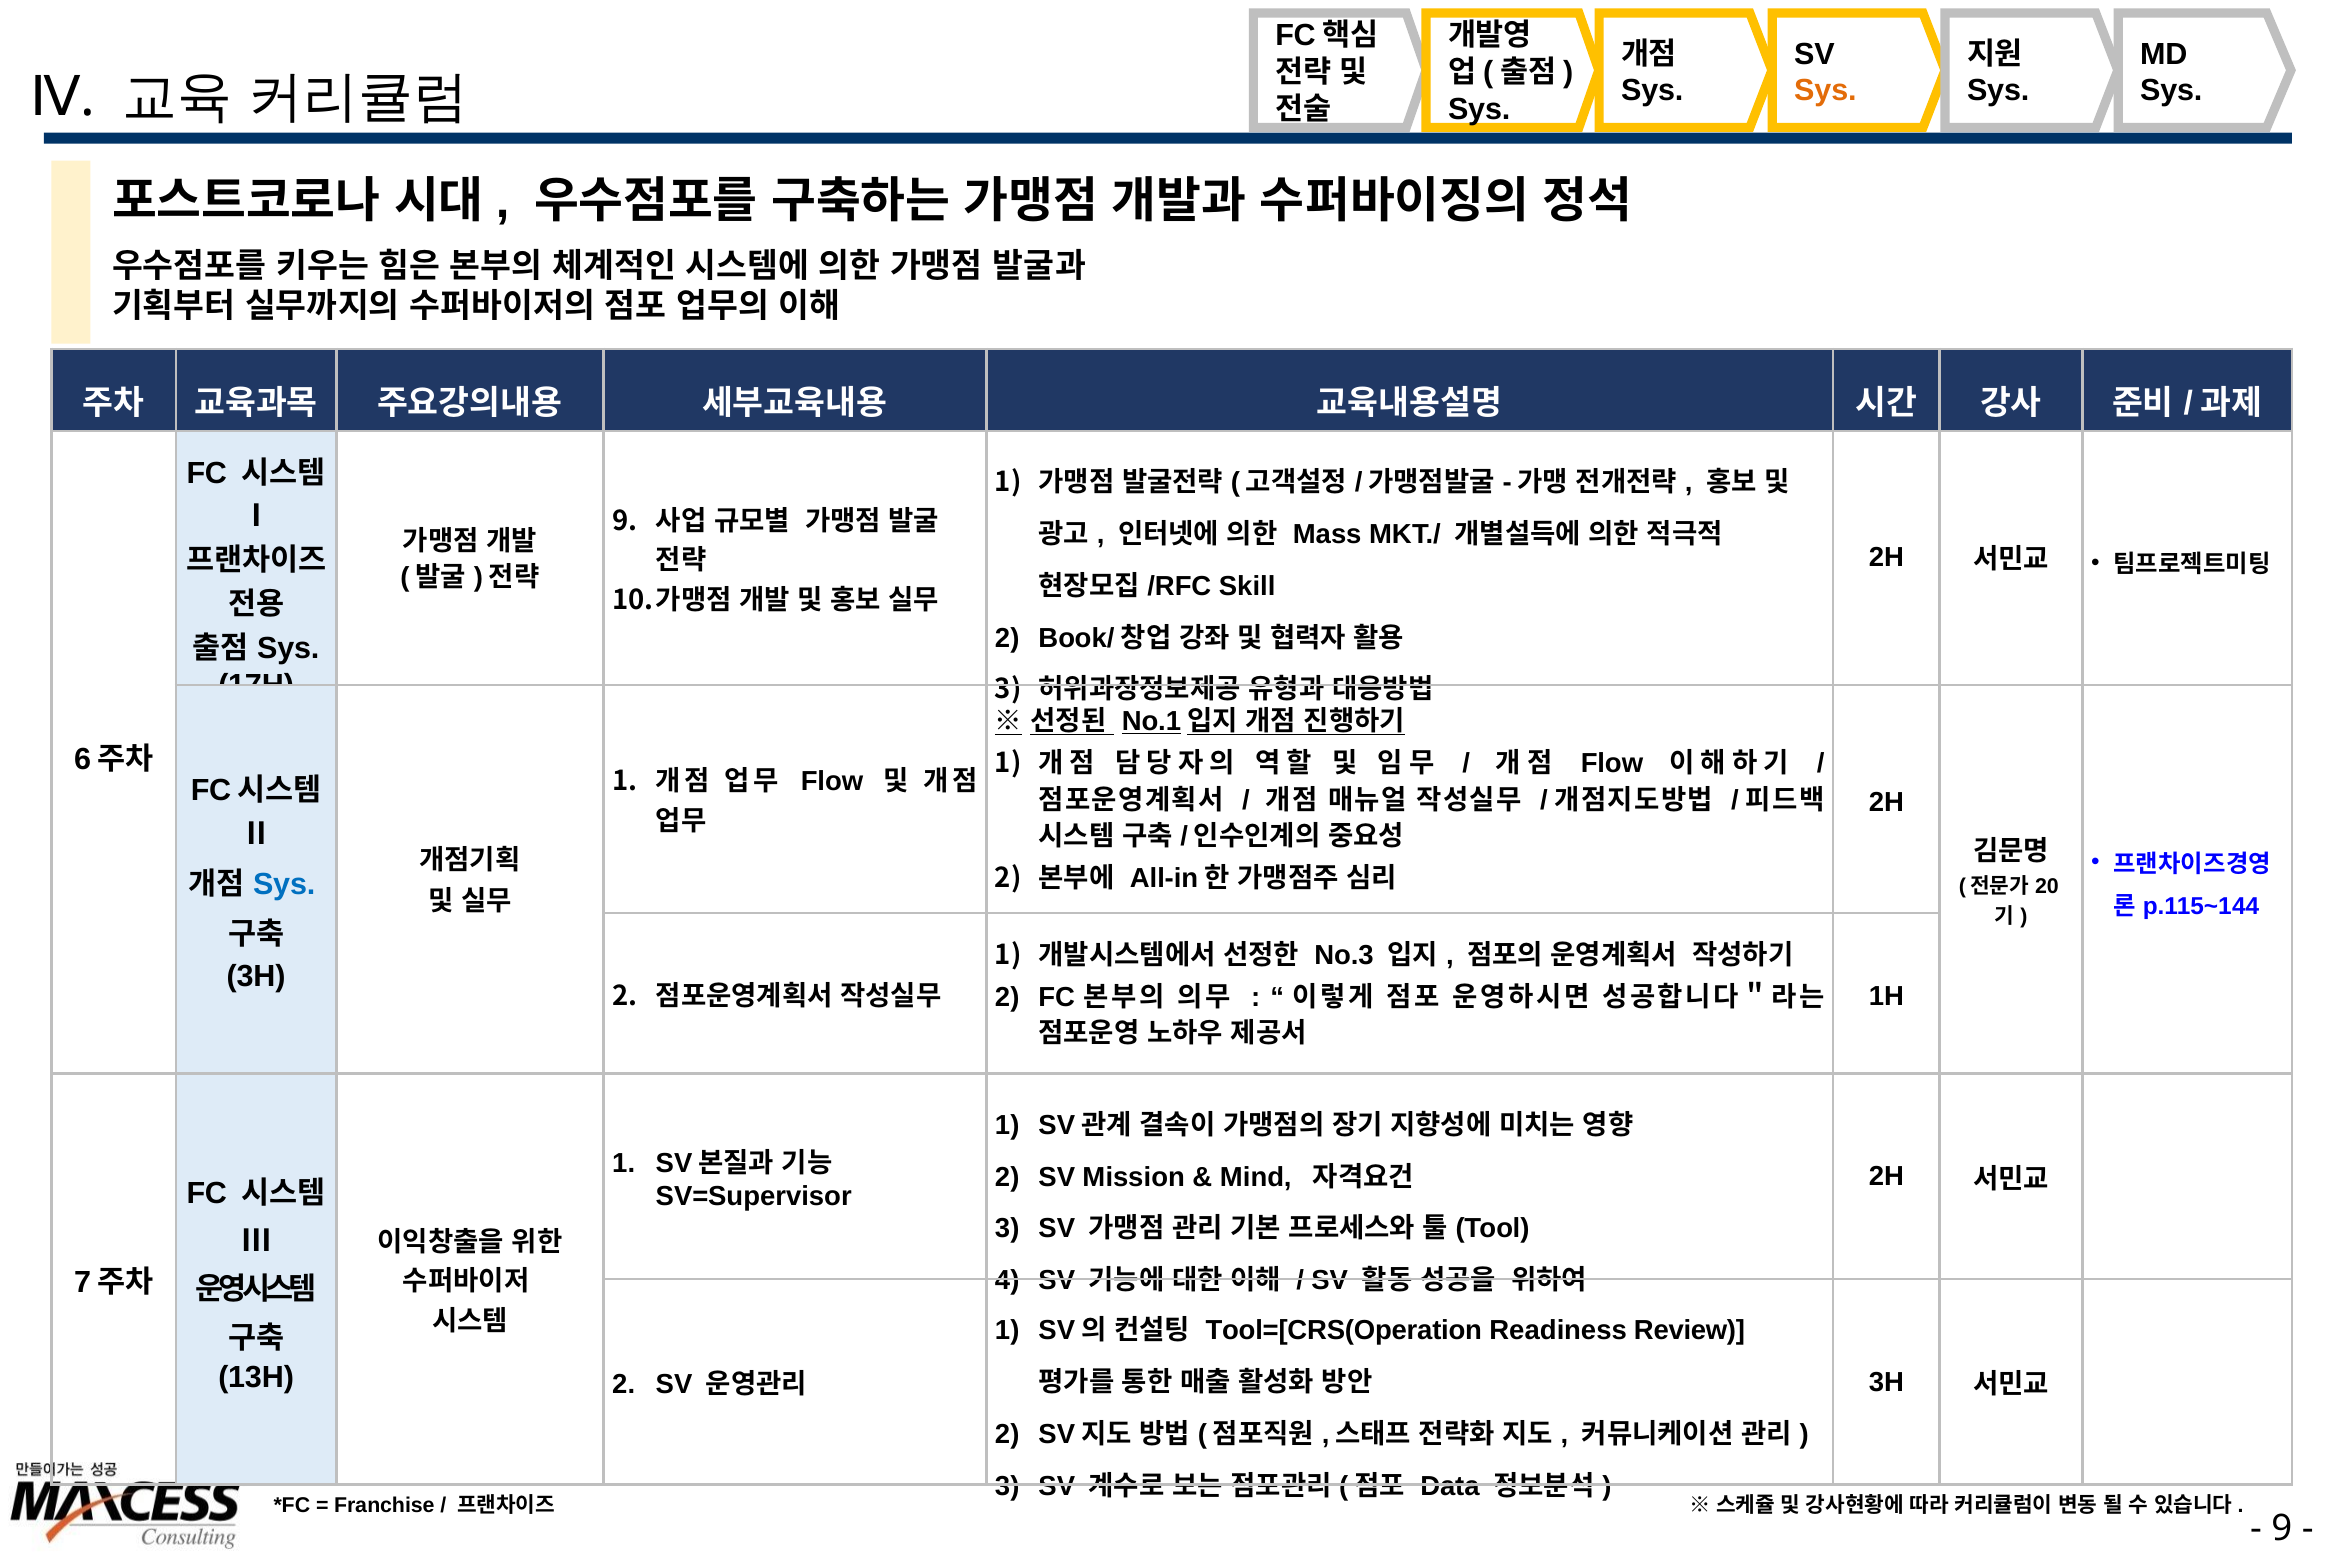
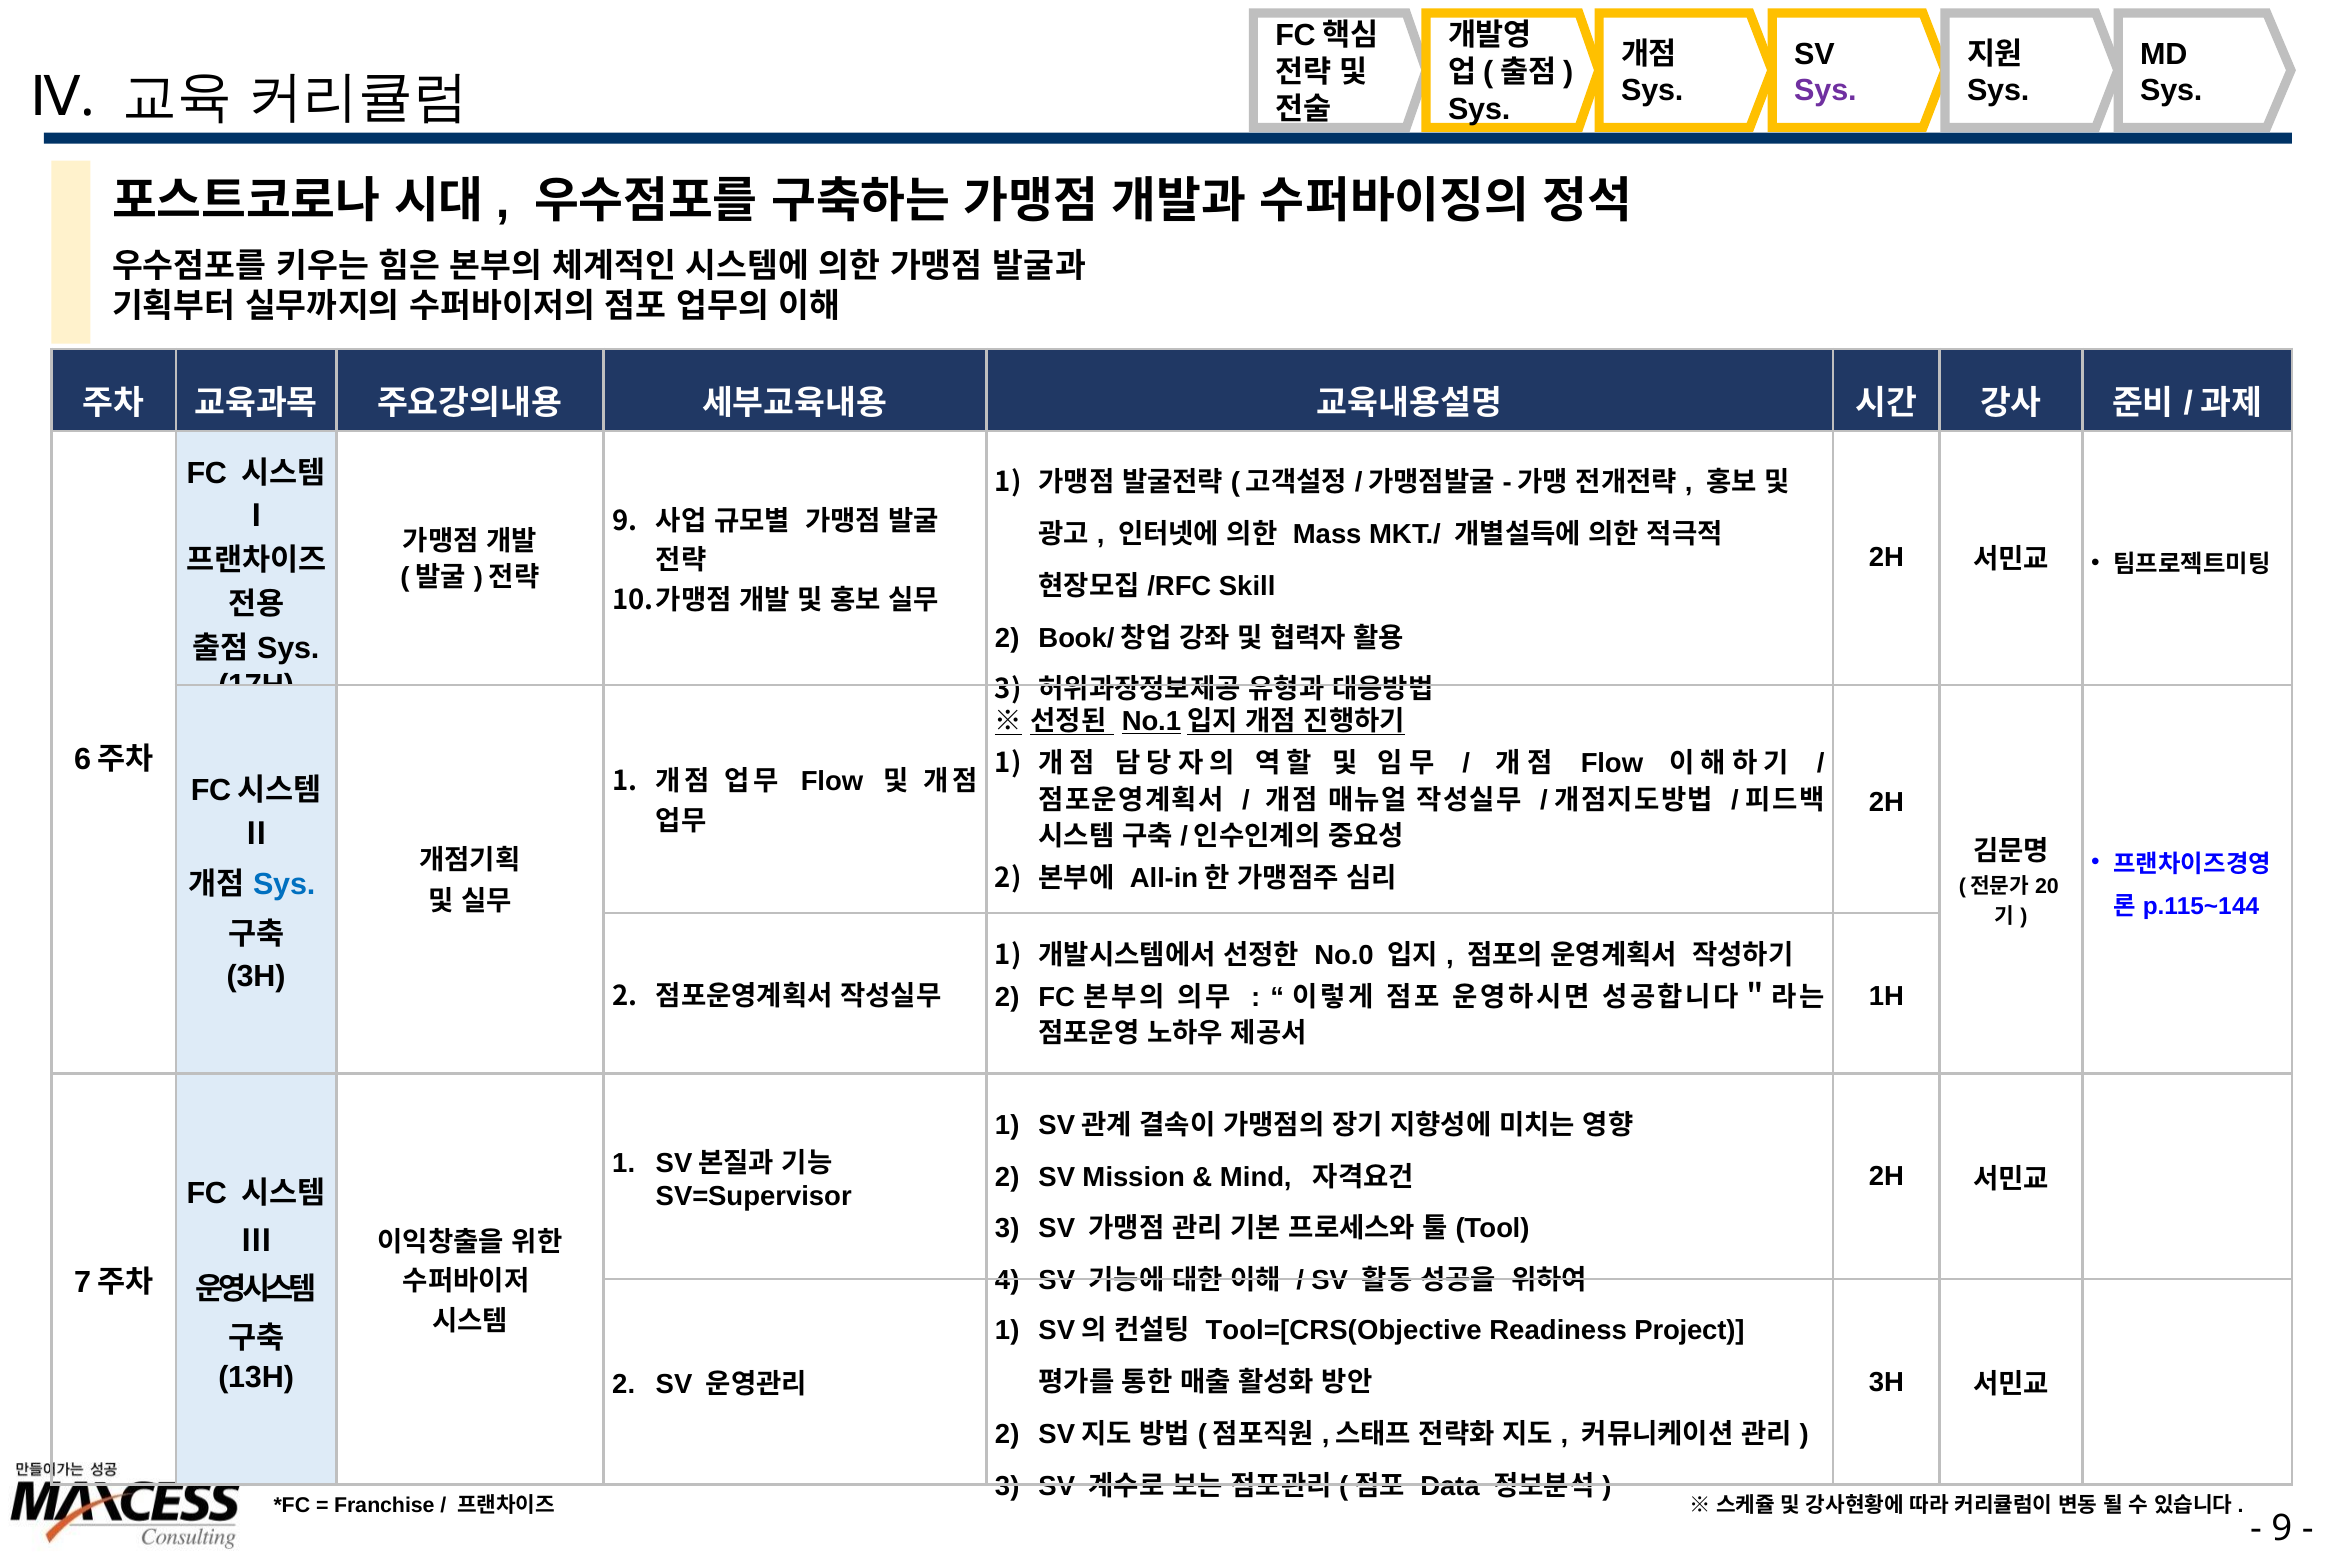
Sys colour: orange -> purple (1825, 91)
No.3: No.3 -> No.0 (1344, 955)
Tool=[CRS(Operation: Tool=[CRS(Operation -> Tool=[CRS(Objective (1344, 1330)
Review: Review -> Project (1689, 1330)
